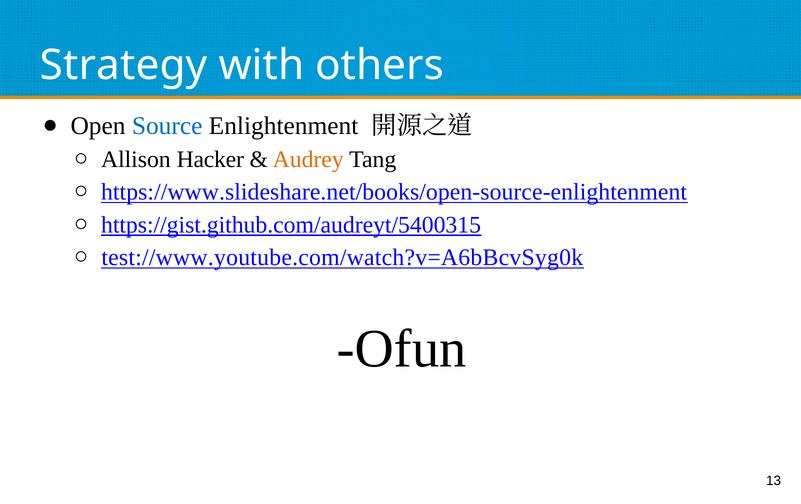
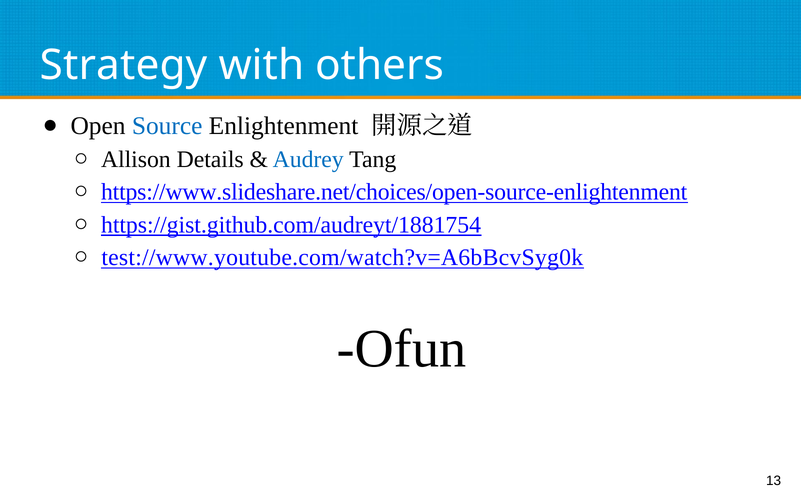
Hacker: Hacker -> Details (210, 160)
Audrey colour: orange -> blue (308, 160)
https://www.slideshare.net/books/open-source-enlightenment: https://www.slideshare.net/books/open-source-enlightenment -> https://www.slideshare.net/choices/open-source-enlightenment (394, 192)
https://gist.github.com/audreyt/5400315: https://gist.github.com/audreyt/5400315 -> https://gist.github.com/audreyt/1881754 (291, 225)
